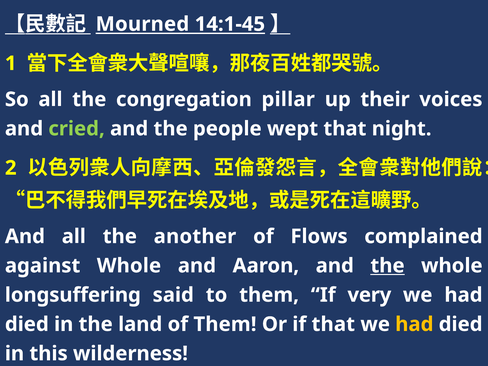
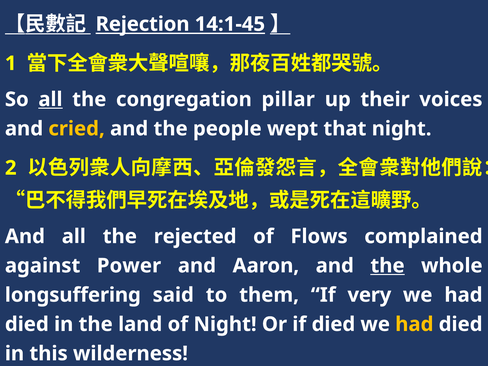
Mourned: Mourned -> Rejection (143, 24)
all underline: none -> present (51, 99)
cried colour: light green -> yellow (77, 129)
another: another -> rejected (195, 236)
against Whole: Whole -> Power (129, 266)
of Them: Them -> Night (225, 324)
if that: that -> died (333, 324)
